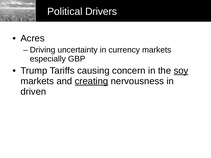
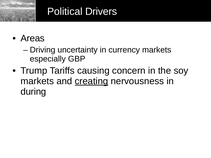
Acres: Acres -> Areas (33, 38)
soy underline: present -> none (181, 71)
driven: driven -> during (33, 92)
